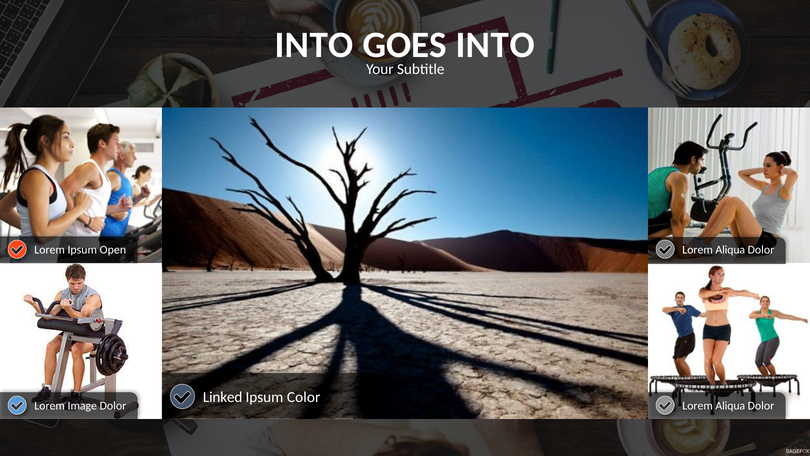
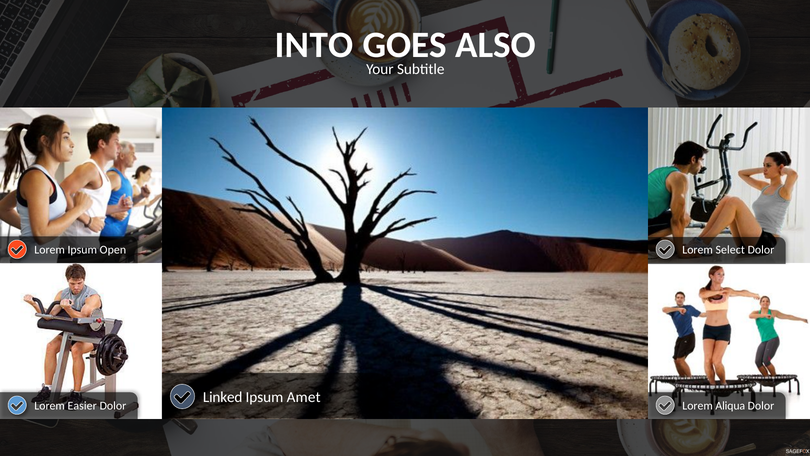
GOES INTO: INTO -> ALSO (495, 45)
Aliqua: Aliqua -> Select (730, 249)
Color: Color -> Amet (304, 397)
Image: Image -> Easier (82, 405)
